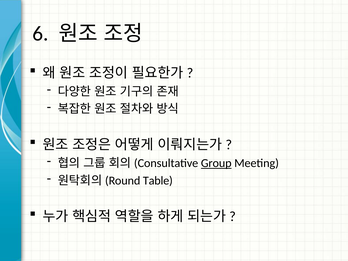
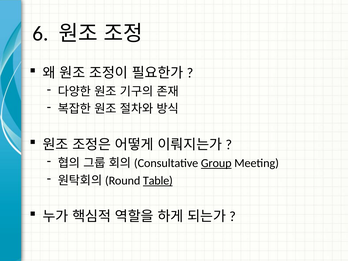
Table underline: none -> present (158, 181)
